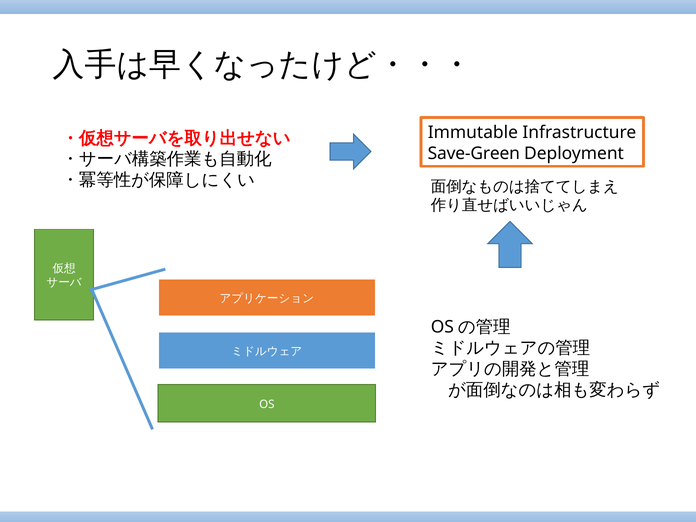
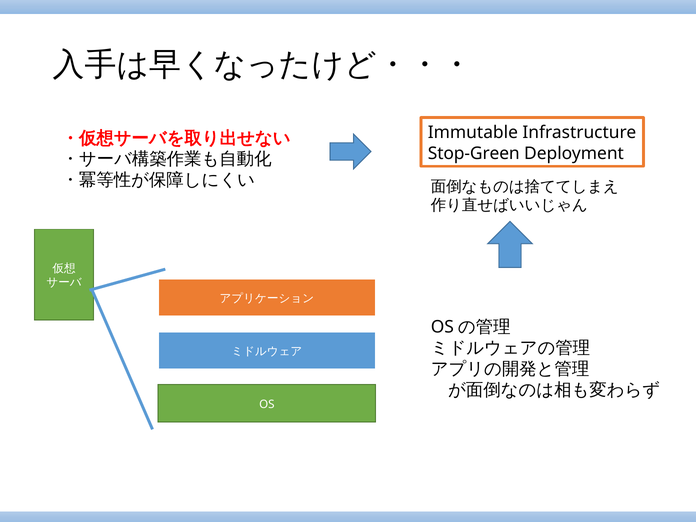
Save-Green: Save-Green -> Stop-Green (474, 154)
